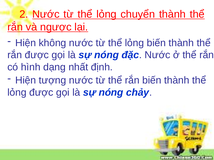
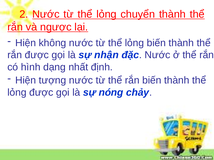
nóng: nóng -> nhận (106, 55)
